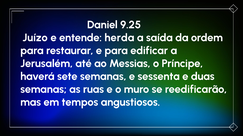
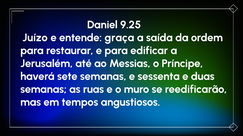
herda: herda -> graça (119, 38)
